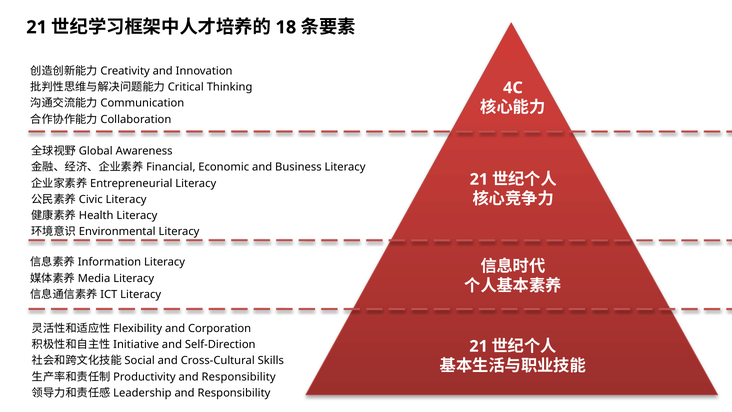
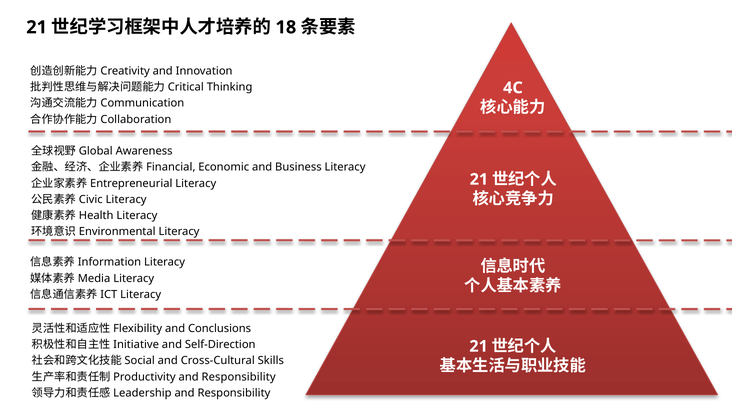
Corporation: Corporation -> Conclusions (220, 328)
